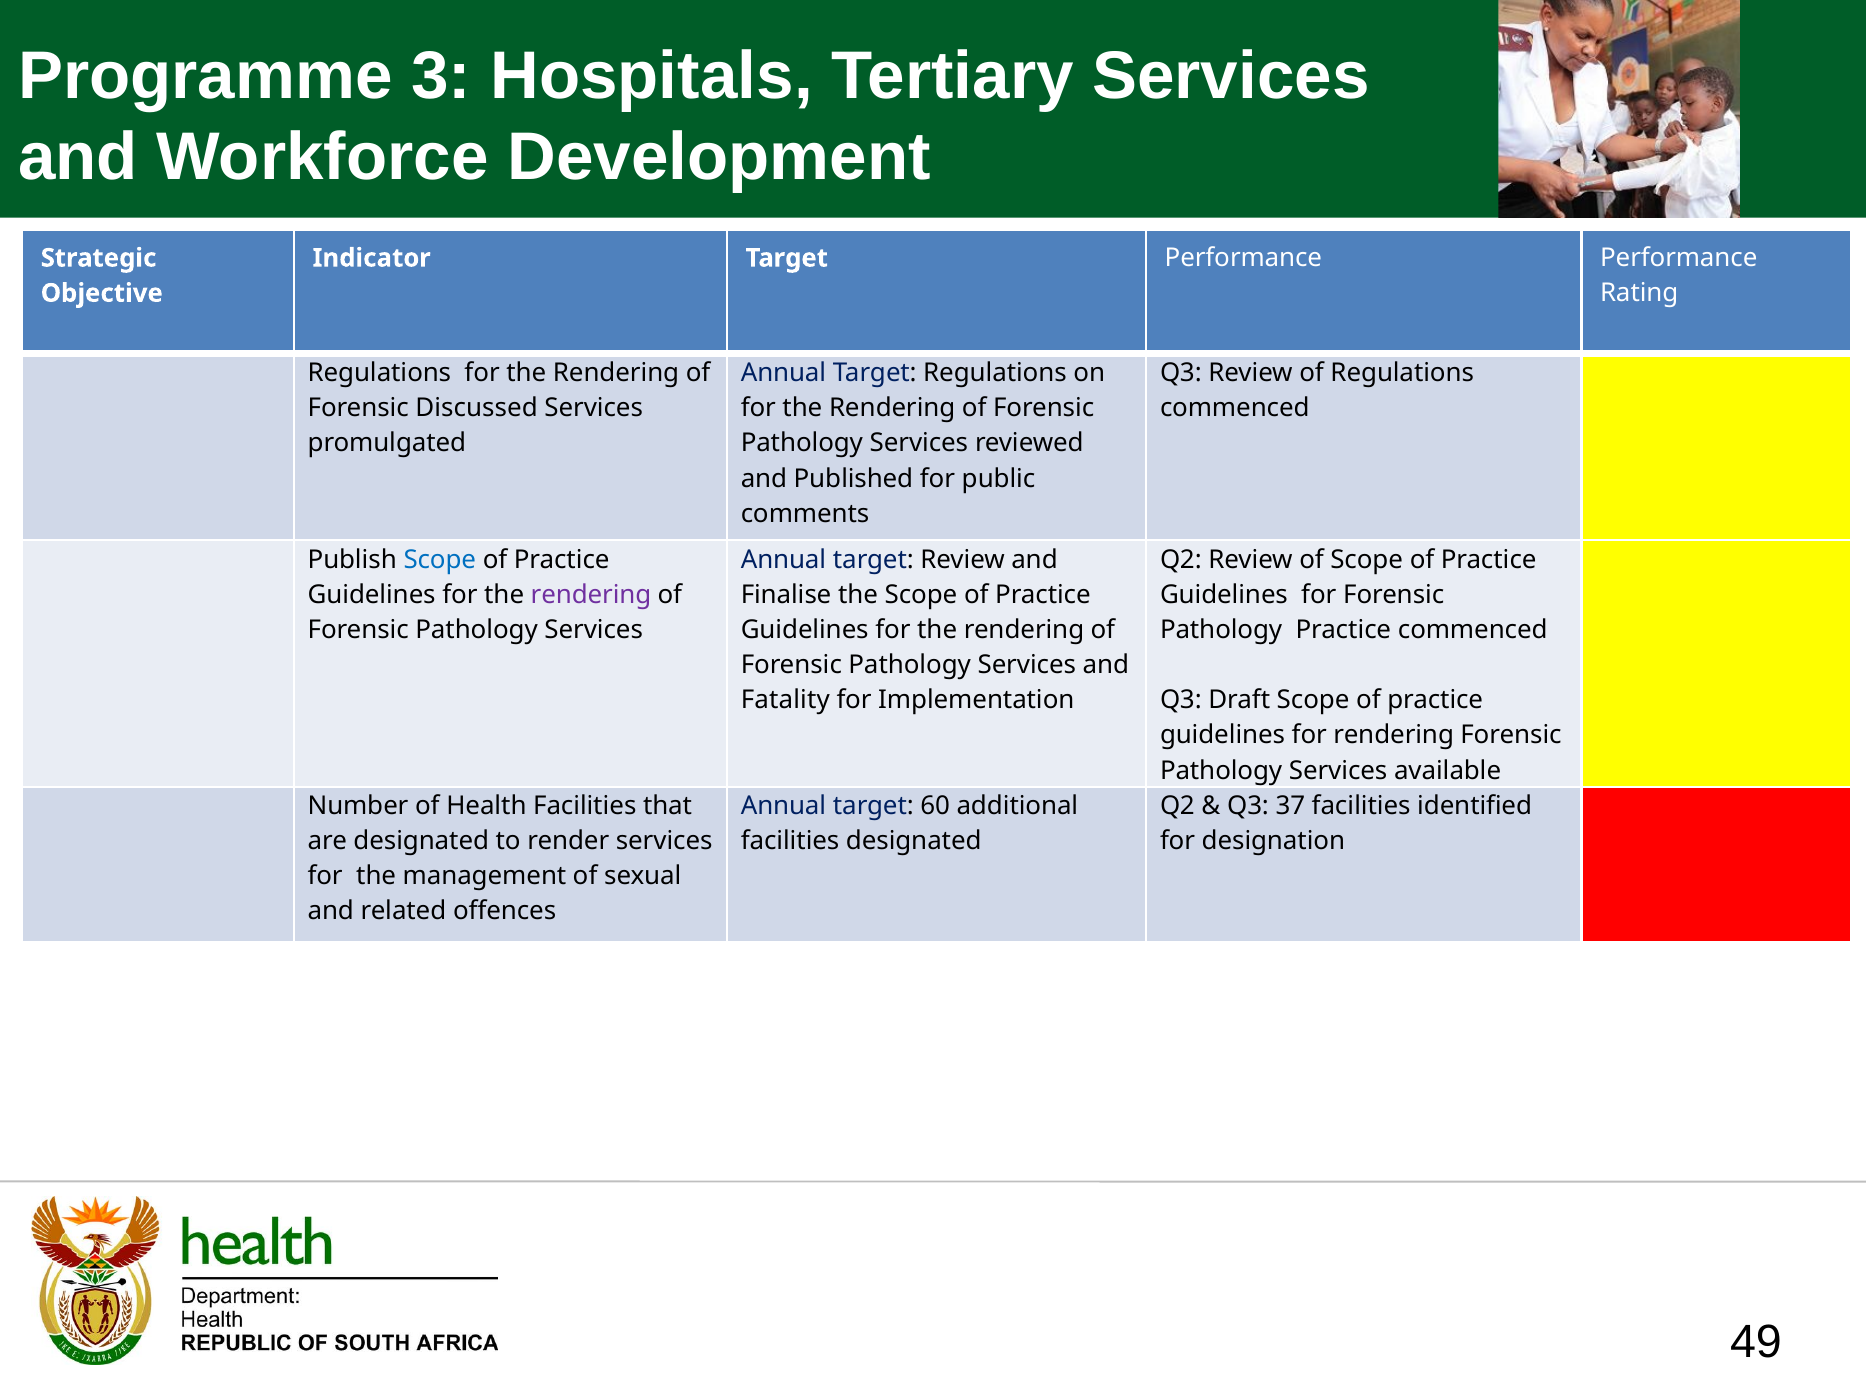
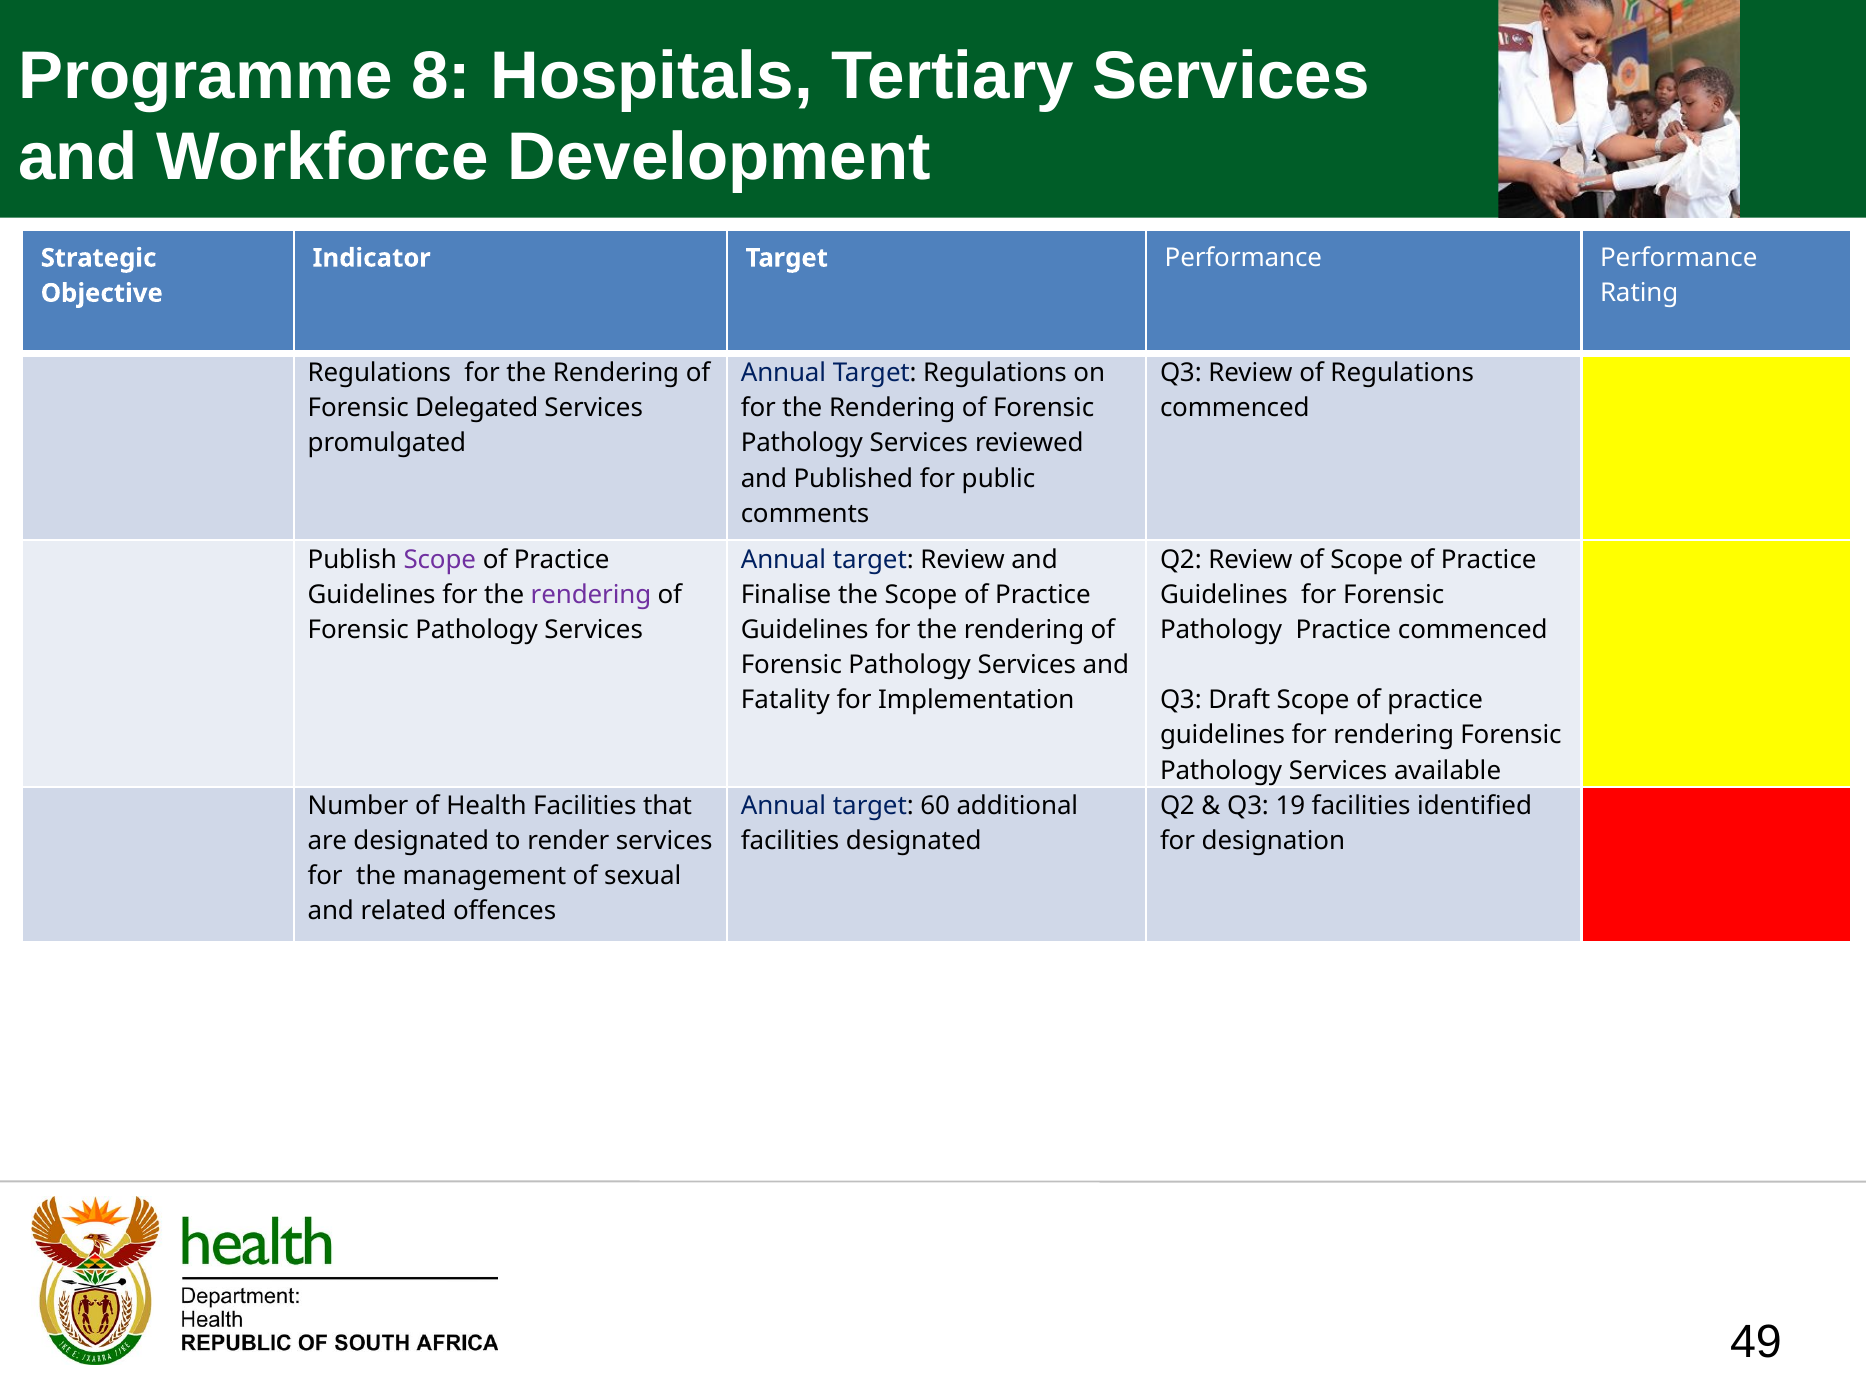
3: 3 -> 8 (441, 76)
Discussed: Discussed -> Delegated (477, 408)
Scope colour: blue -> purple (440, 560)
37: 37 -> 19 (1290, 806)
